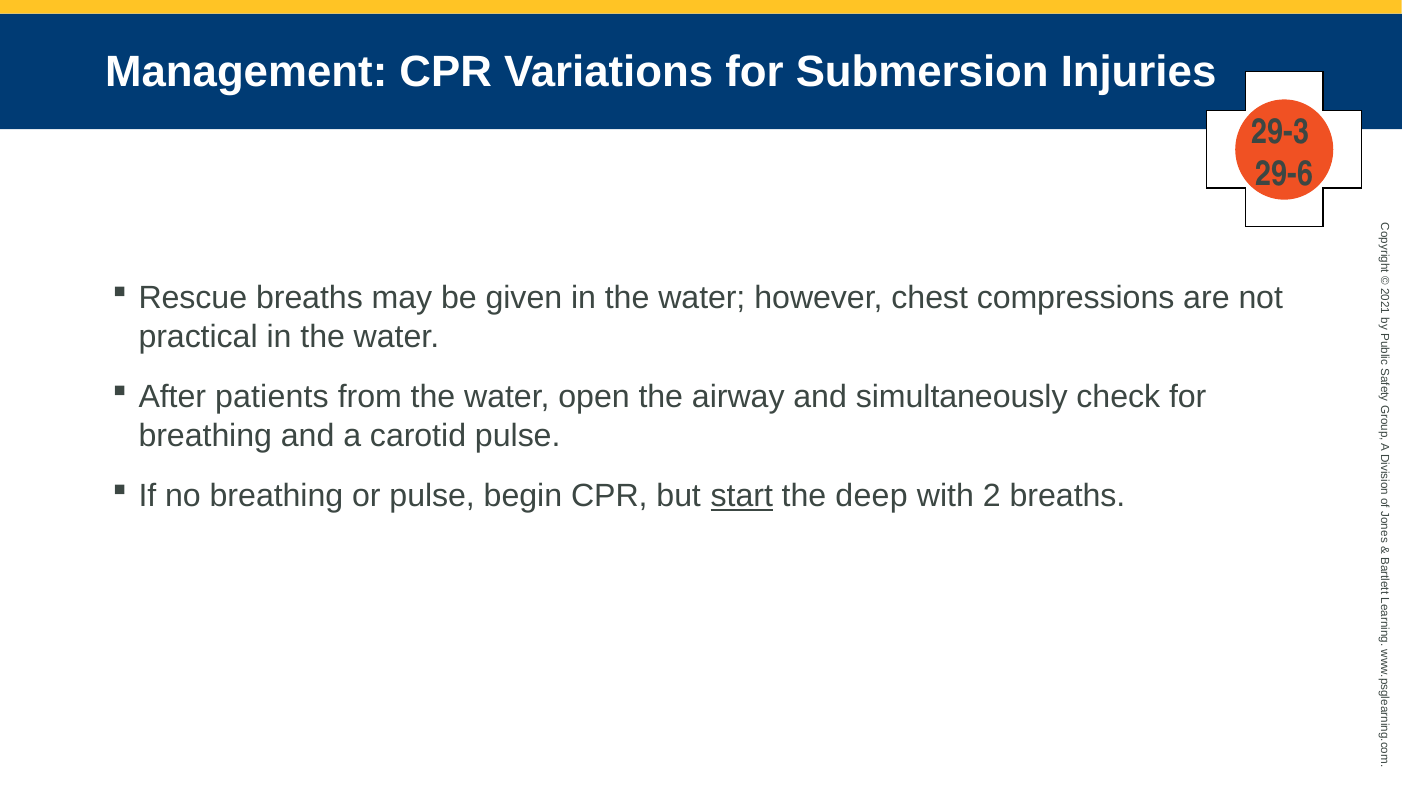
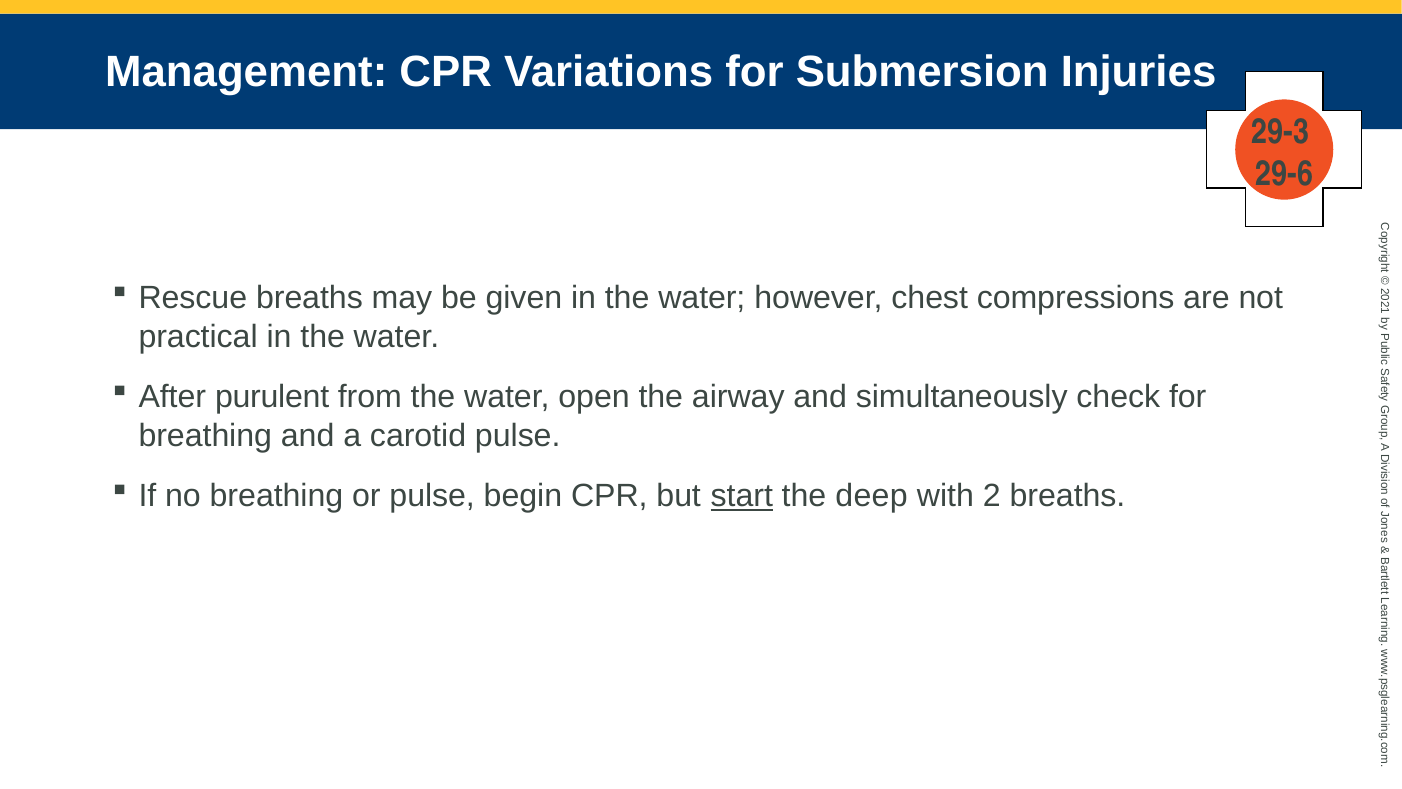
patients: patients -> purulent (272, 397)
